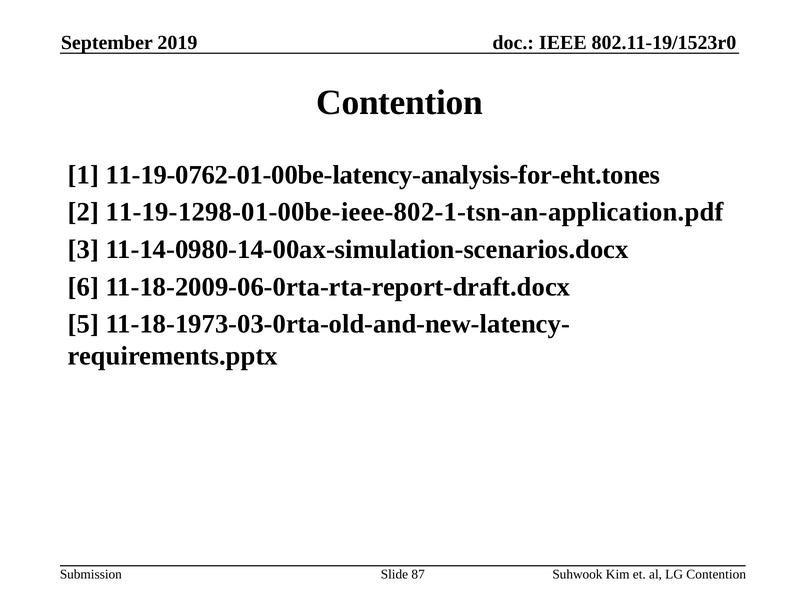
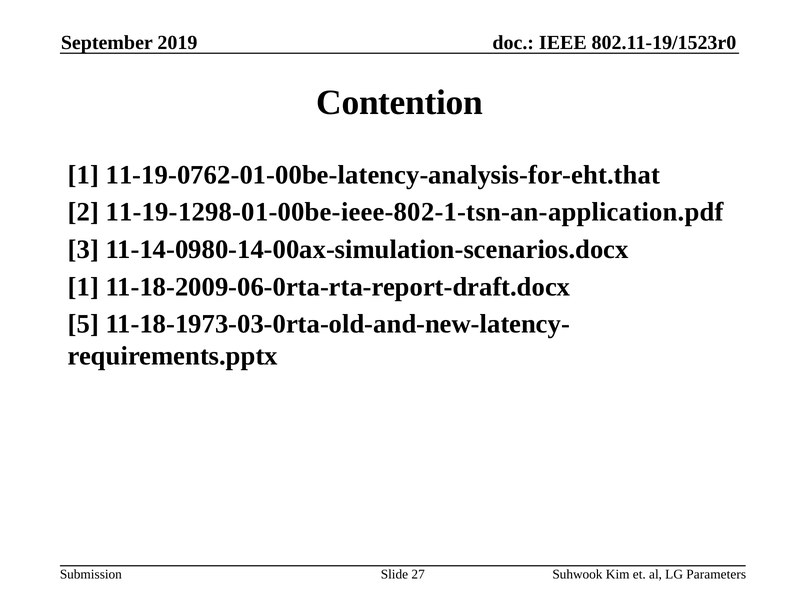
11-19-0762-01-00be-latency-analysis-for-eht.tones: 11-19-0762-01-00be-latency-analysis-for-eht.tones -> 11-19-0762-01-00be-latency-analysis-for-eht.that (383, 175)
6: 6 -> 1 (83, 287)
87: 87 -> 27 (418, 575)
LG Contention: Contention -> Parameters (716, 575)
